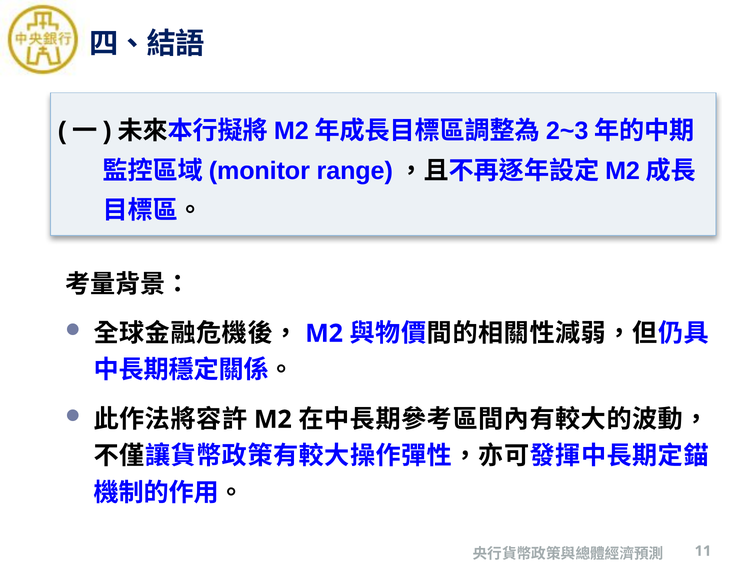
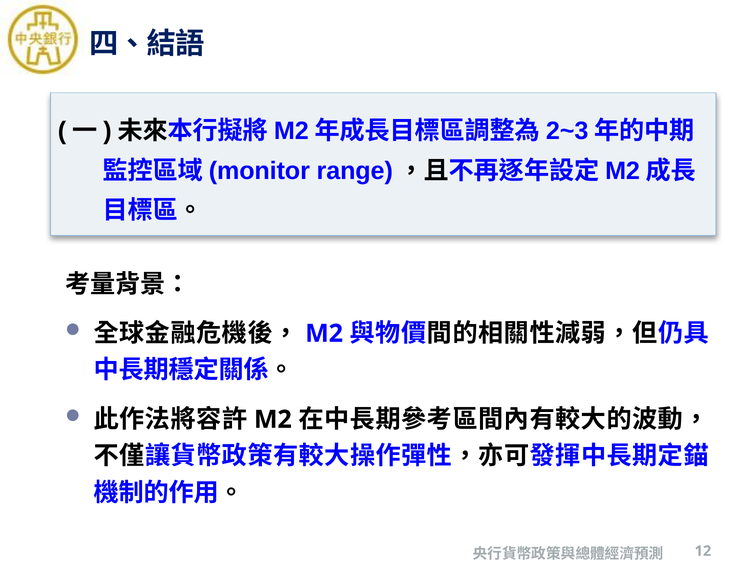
11: 11 -> 12 (703, 551)
